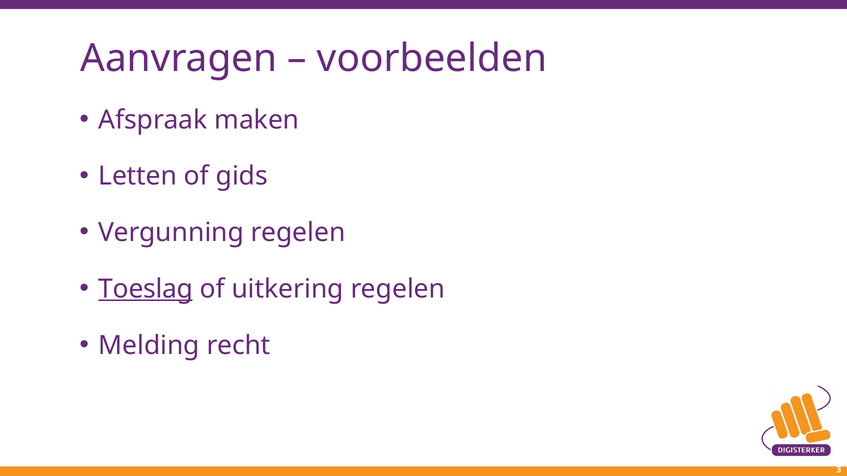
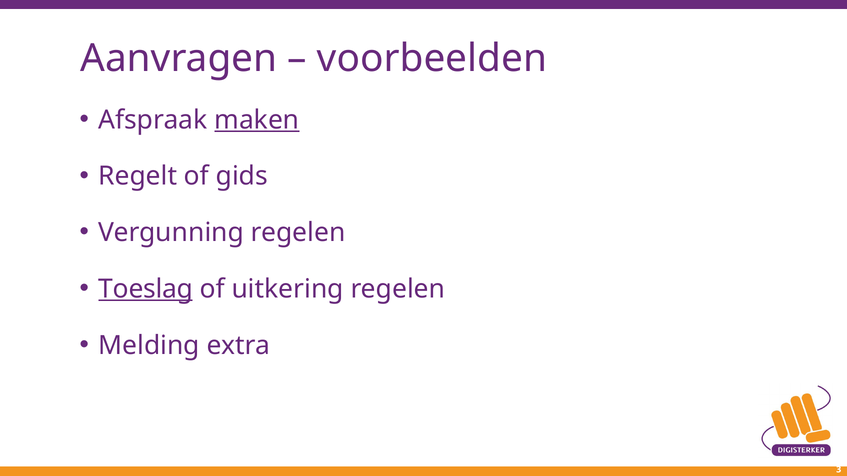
maken underline: none -> present (257, 120)
Letten: Letten -> Regelt (138, 176)
recht: recht -> extra (238, 346)
